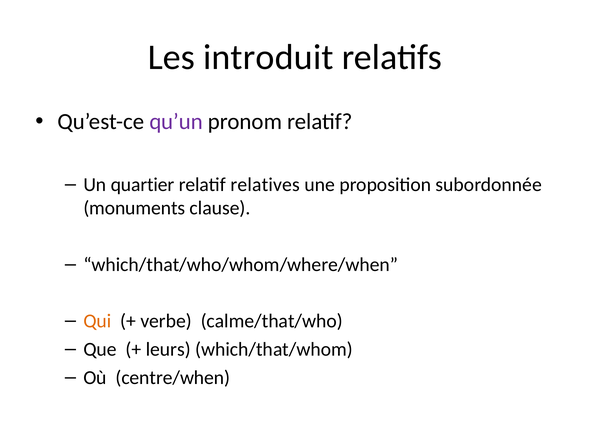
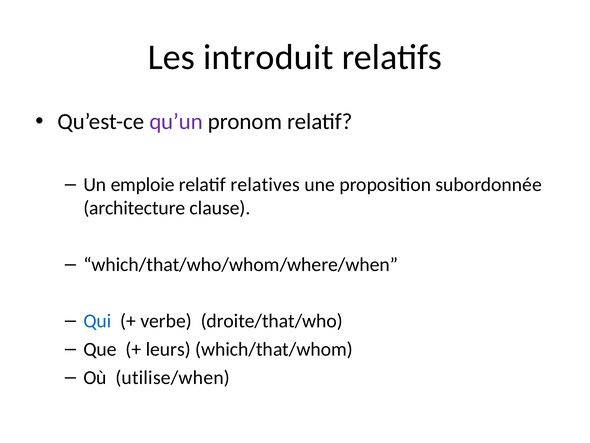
quartier: quartier -> emploie (143, 184)
monuments: monuments -> architecture (134, 208)
Qui colour: orange -> blue (97, 321)
calme/that/who: calme/that/who -> droite/that/who (272, 321)
centre/when: centre/when -> utilise/when (173, 377)
